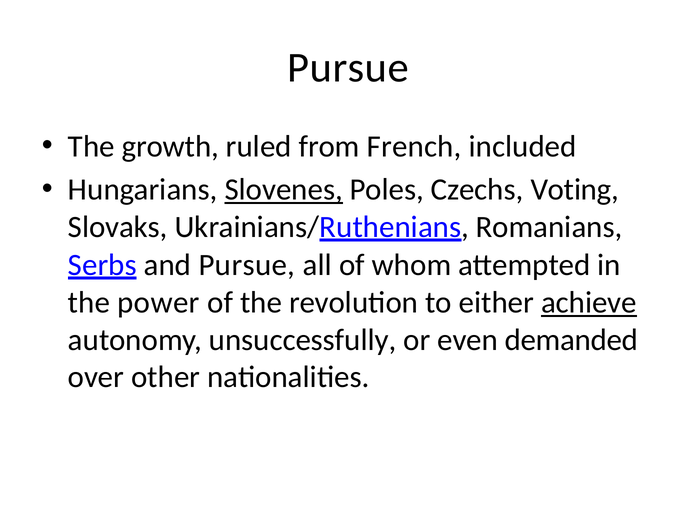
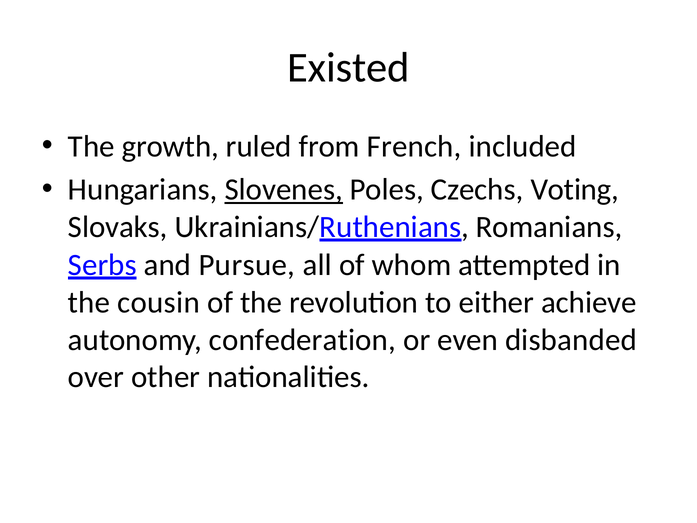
Pursue: Pursue -> Existed (348, 67)
power: power -> cousin (158, 303)
achieve underline: present -> none (589, 303)
unsuccessfully: unsuccessfully -> confederation (302, 340)
demanded: demanded -> disbanded (571, 340)
